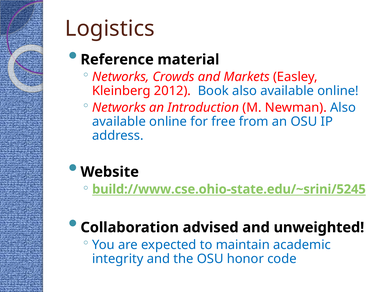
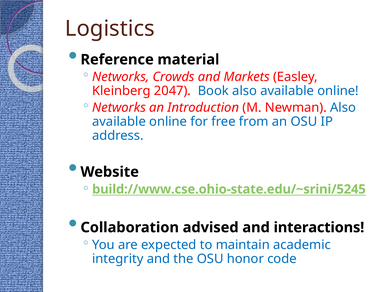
2012: 2012 -> 2047 (172, 91)
unweighted: unweighted -> interactions (319, 227)
